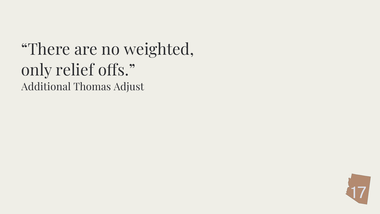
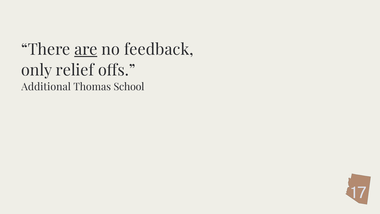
are underline: none -> present (86, 50)
weighted: weighted -> feedback (159, 50)
Adjust: Adjust -> School (129, 87)
